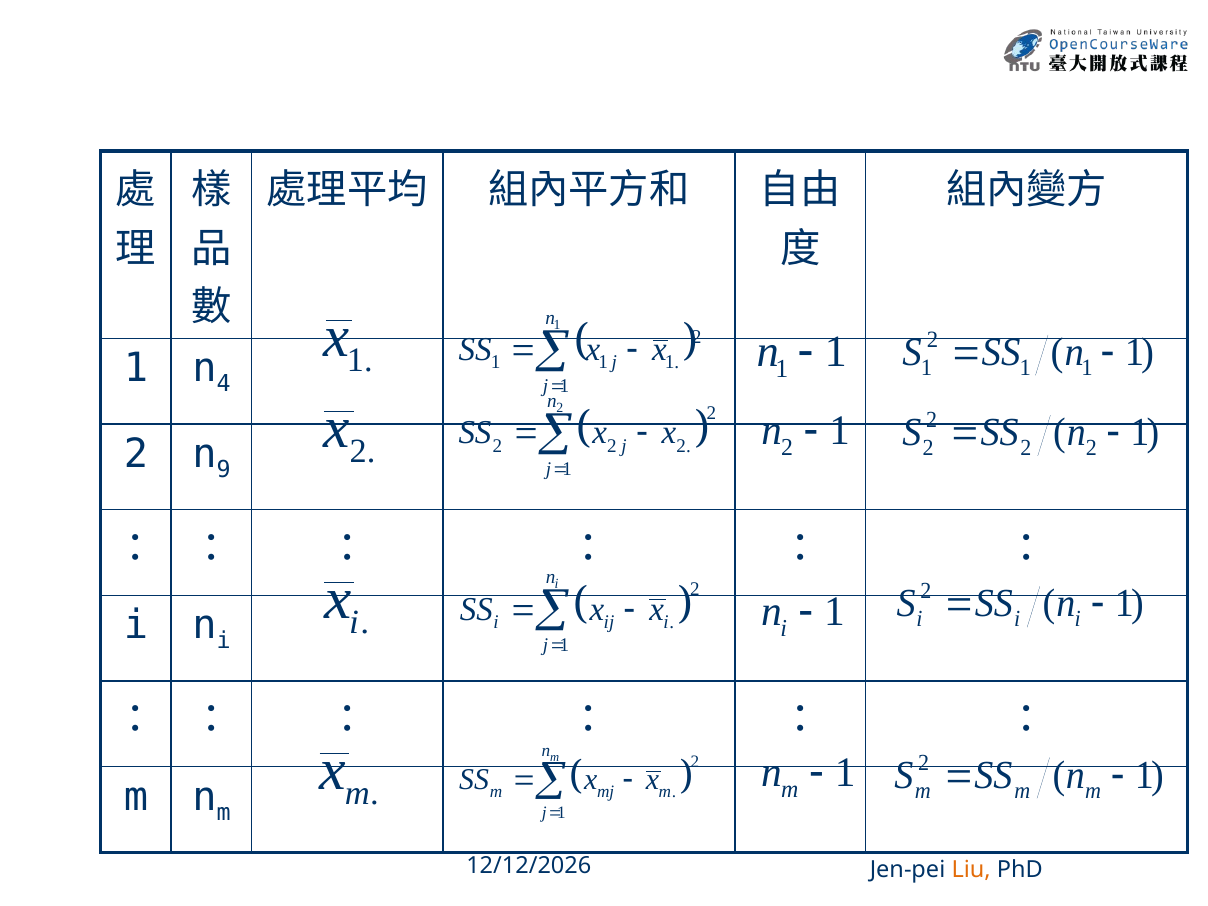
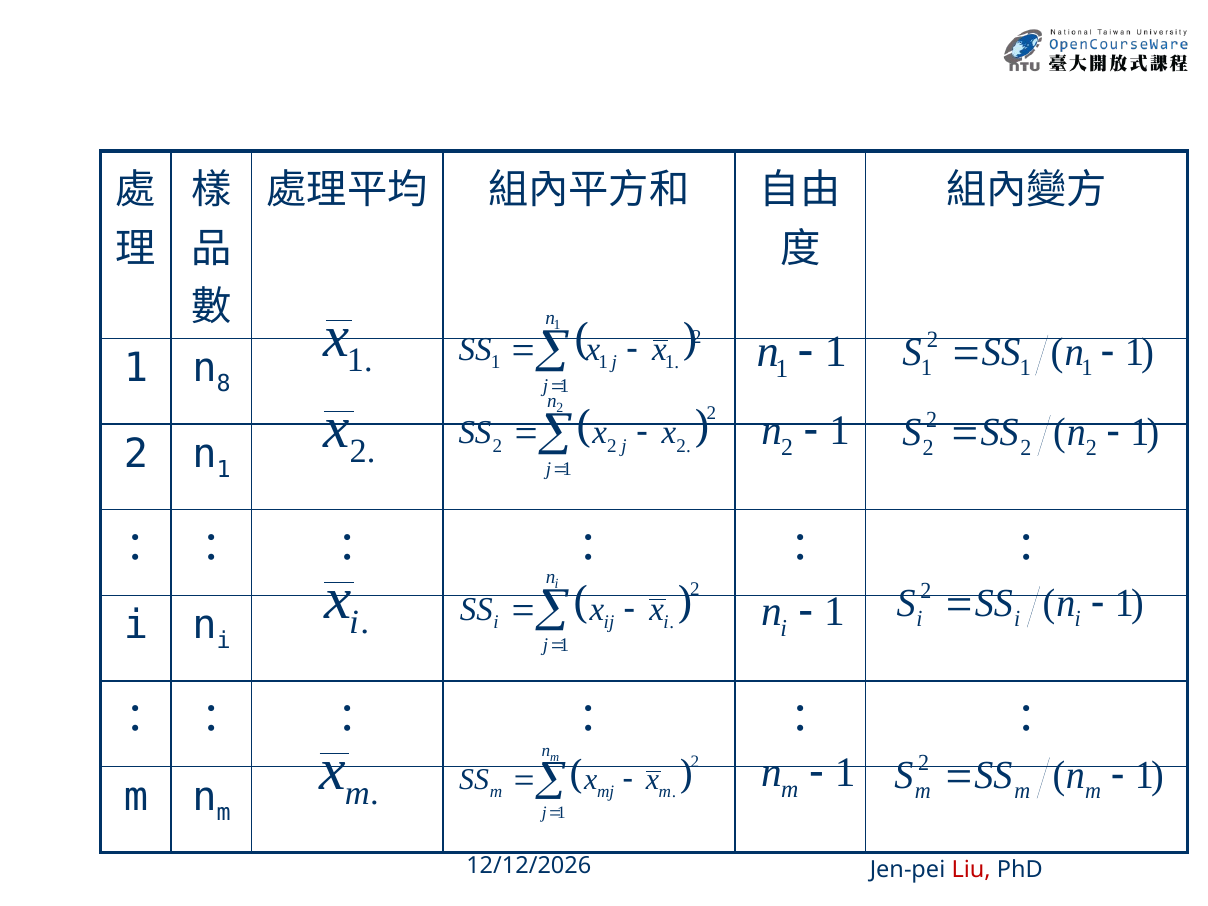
4: 4 -> 8 (224, 384)
9: 9 -> 1 (224, 470)
Liu colour: orange -> red (971, 870)
